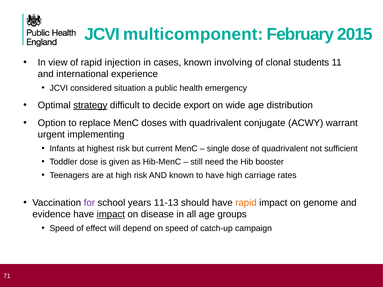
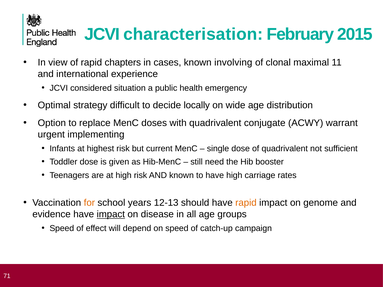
multicomponent: multicomponent -> characterisation (193, 34)
injection: injection -> chapters (123, 63)
students: students -> maximal (311, 63)
strategy underline: present -> none (90, 105)
export: export -> locally (197, 105)
for colour: purple -> orange (89, 203)
11-13: 11-13 -> 12-13 (166, 203)
